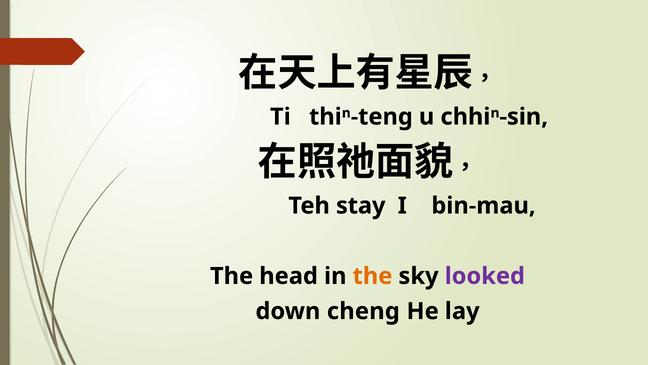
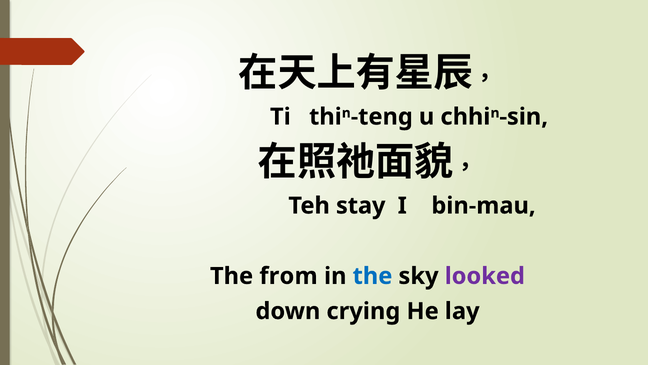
head: head -> from (288, 276)
the colour: orange -> blue (372, 276)
cheng: cheng -> crying (363, 311)
